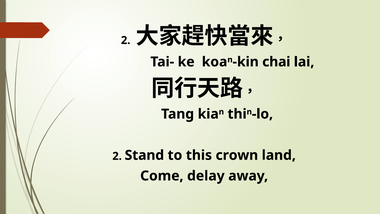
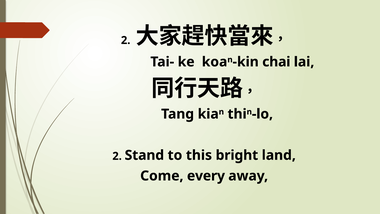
crown: crown -> bright (237, 155)
delay: delay -> every (206, 176)
